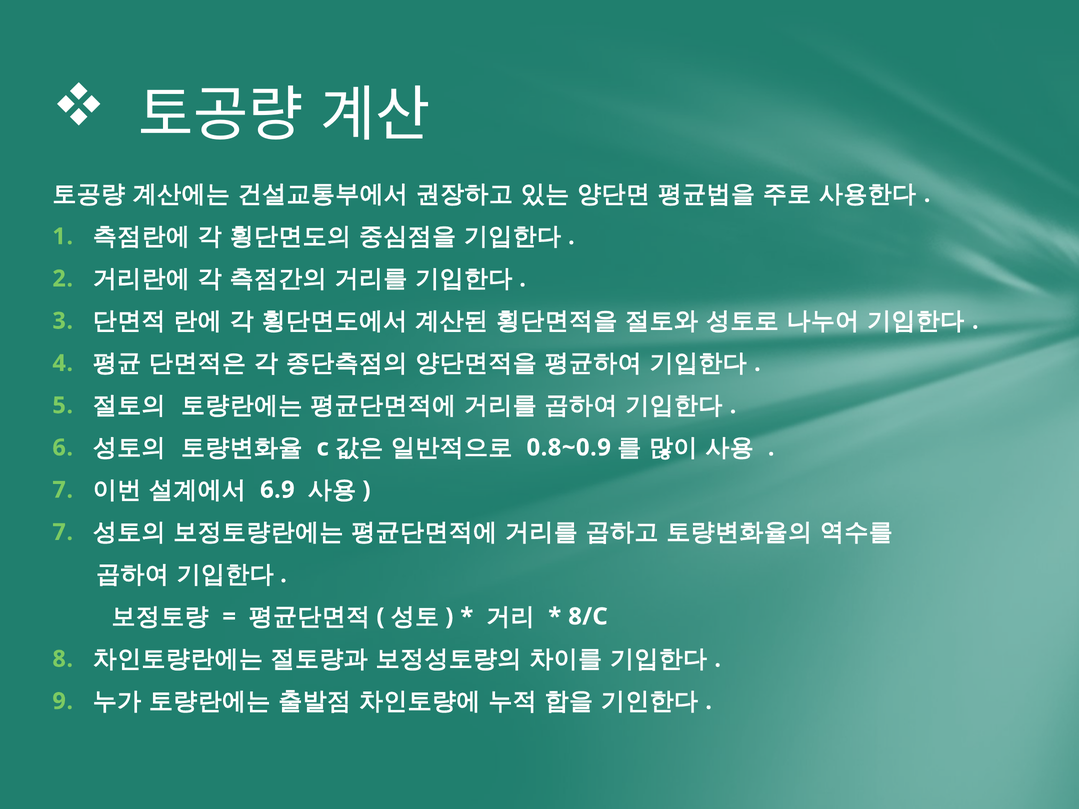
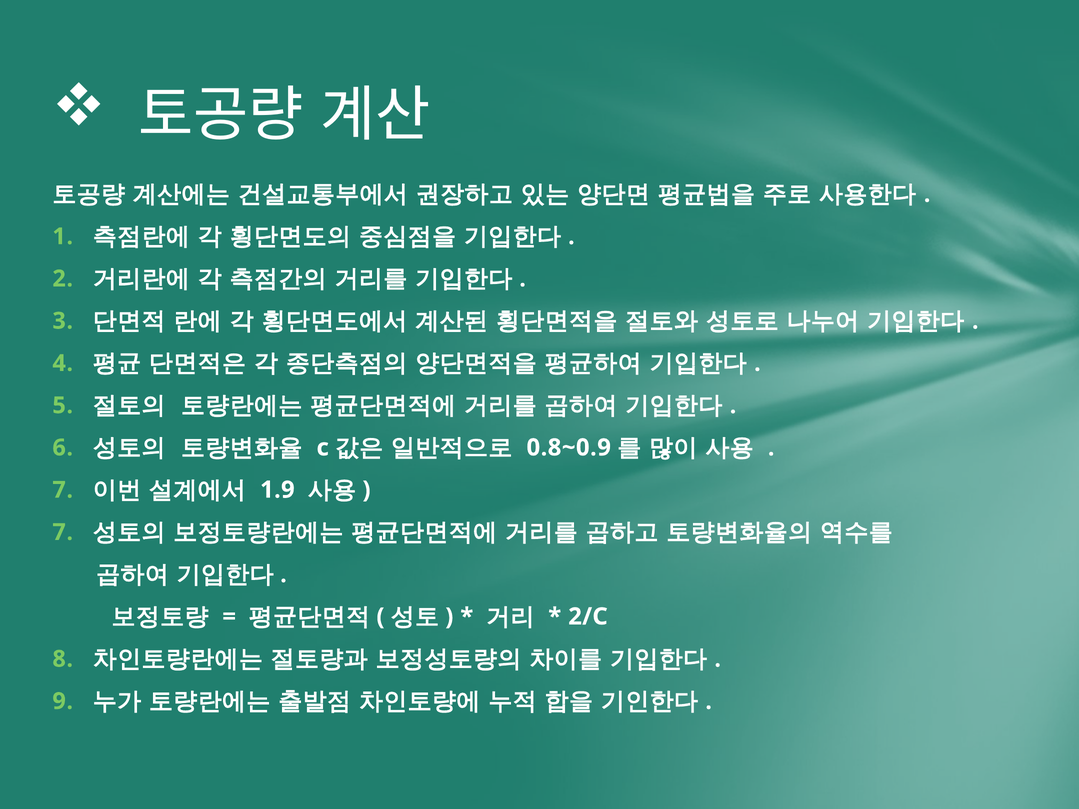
6.9: 6.9 -> 1.9 (277, 490)
8/C: 8/C -> 2/C (588, 617)
